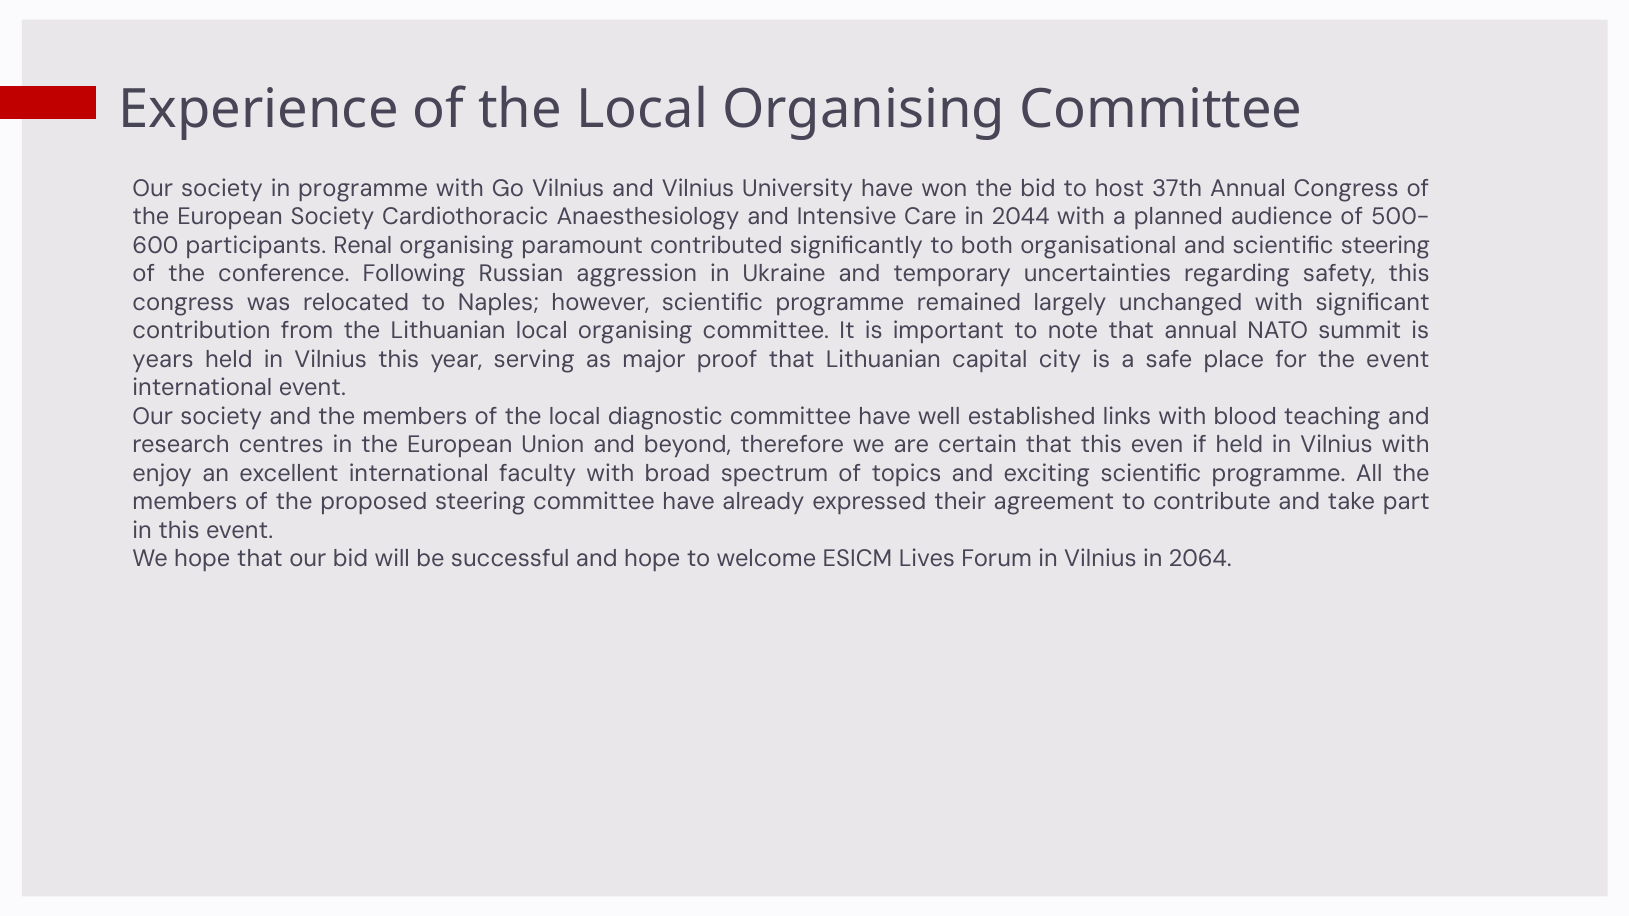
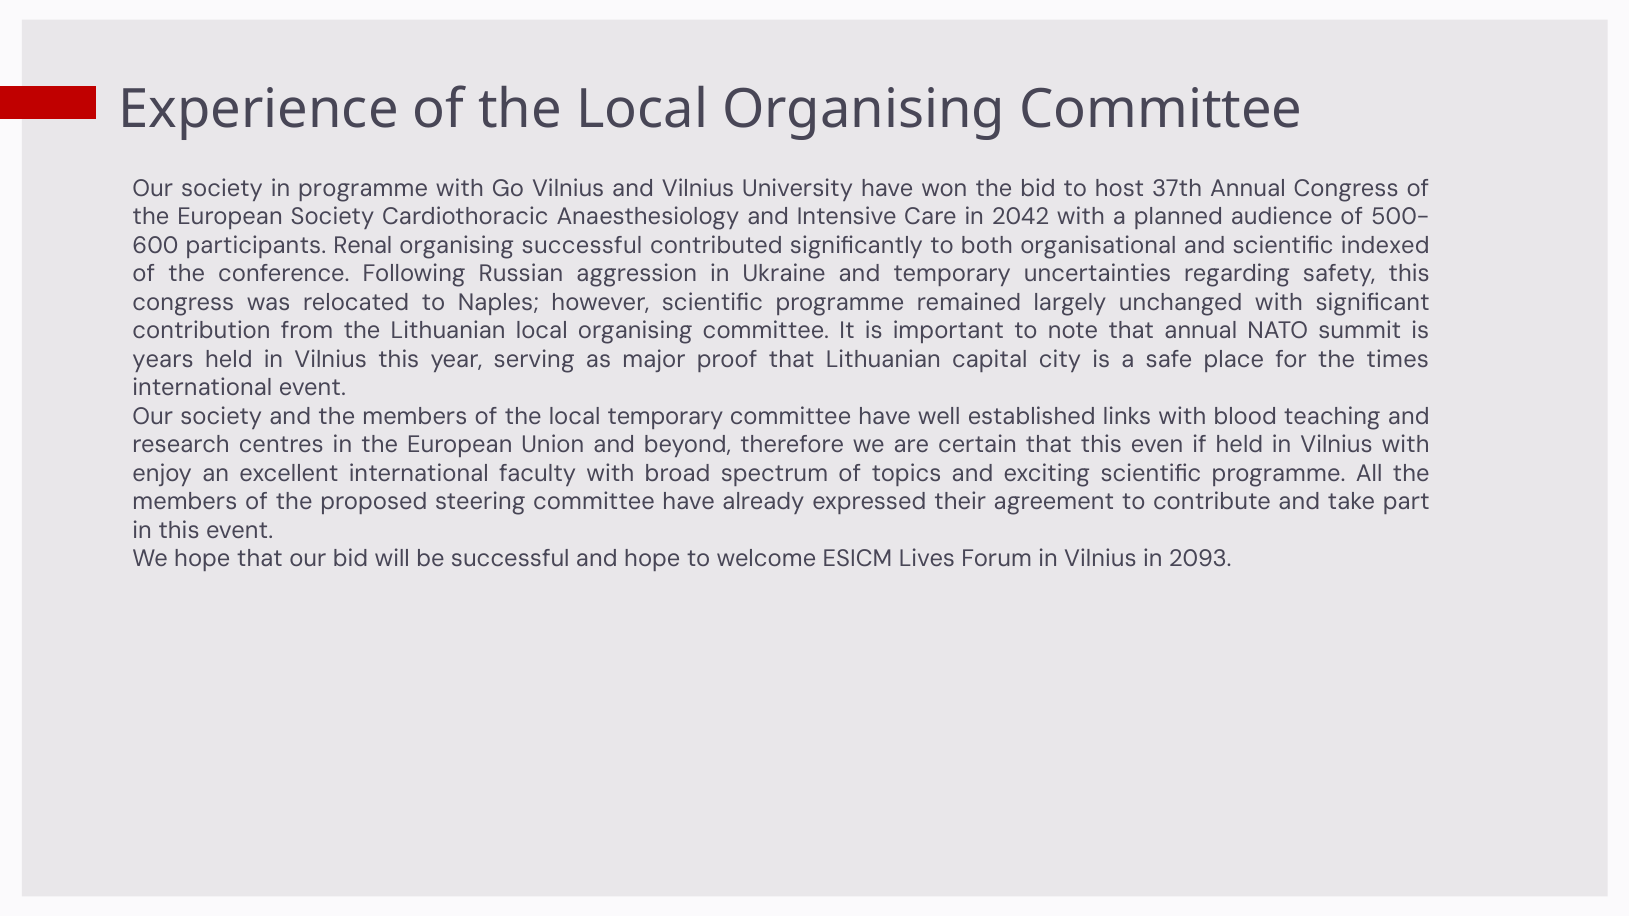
2044: 2044 -> 2042 (1021, 217)
organising paramount: paramount -> successful (582, 245)
scientific steering: steering -> indexed (1385, 245)
the event: event -> times (1398, 359)
local diagnostic: diagnostic -> temporary (665, 416)
2064: 2064 -> 2093 (1200, 559)
